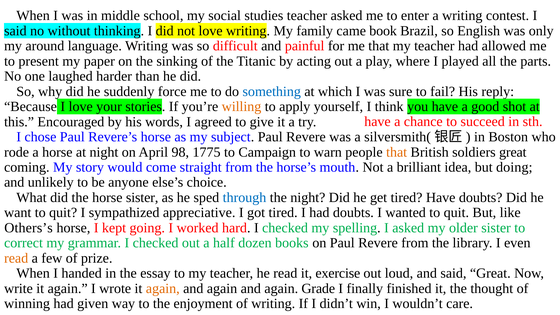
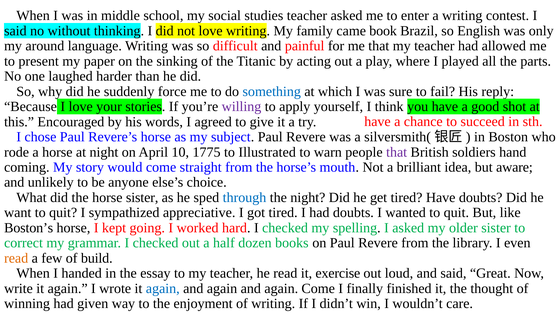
willing colour: orange -> purple (242, 107)
98: 98 -> 10 (180, 152)
Campaign: Campaign -> Illustrated (267, 152)
that colour: orange -> purple (397, 152)
soldiers great: great -> hand (513, 152)
doing: doing -> aware (514, 167)
Others’s: Others’s -> Boston’s (29, 228)
prize: prize -> build (97, 258)
again colour: orange -> blue (163, 289)
again Grade: Grade -> Come (318, 289)
